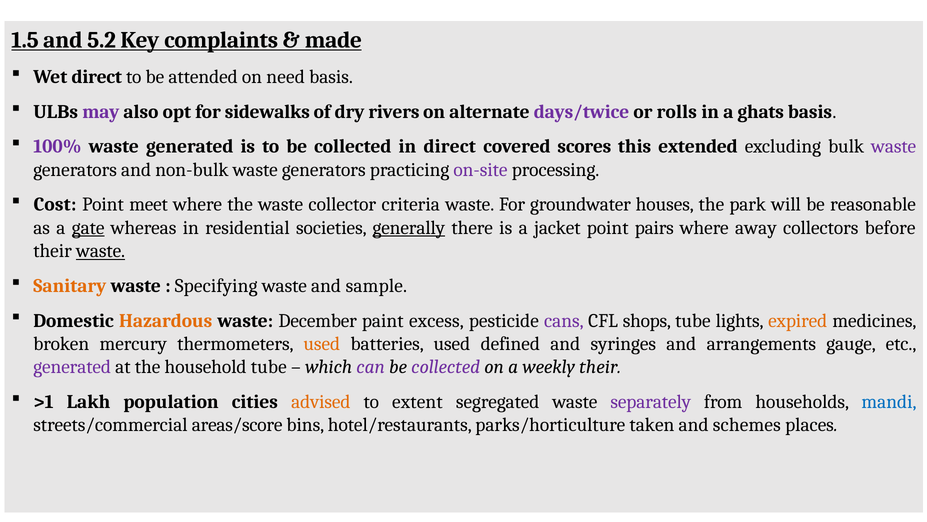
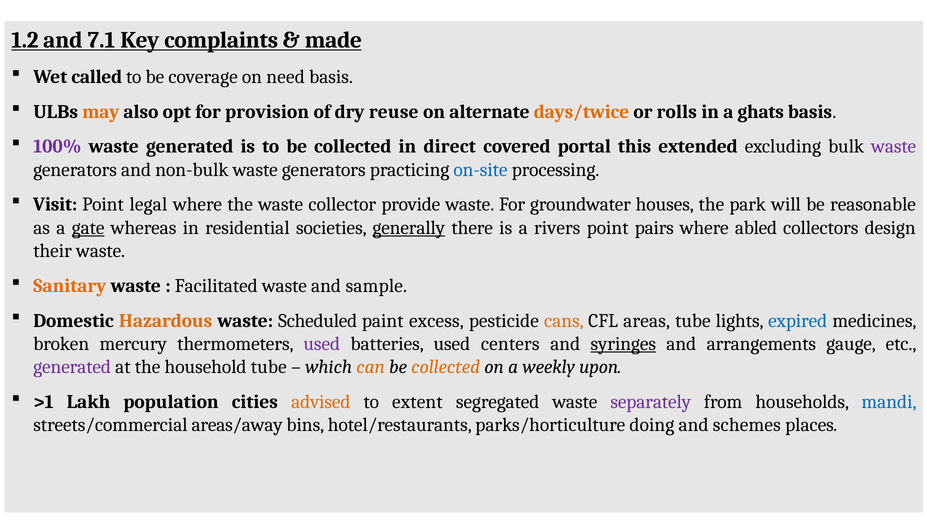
1.5: 1.5 -> 1.2 (25, 40)
5.2: 5.2 -> 7.1 (101, 40)
Wet direct: direct -> called (97, 77)
attended: attended -> coverage (203, 77)
may colour: purple -> orange (101, 112)
sidewalks: sidewalks -> provision (267, 112)
rivers: rivers -> reuse (394, 112)
days/twice colour: purple -> orange (581, 112)
scores: scores -> portal (584, 146)
on-site colour: purple -> blue (480, 170)
Cost: Cost -> Visit (55, 204)
meet: meet -> legal (148, 204)
criteria: criteria -> provide (411, 204)
jacket: jacket -> rivers (557, 228)
away: away -> abled (756, 228)
before: before -> design (890, 228)
waste underline: present -> none (101, 251)
Specifying: Specifying -> Facilitated (216, 286)
December: December -> Scheduled (318, 320)
cans colour: purple -> orange (564, 320)
shops: shops -> areas (647, 320)
expired colour: orange -> blue (798, 320)
used colour: orange -> purple (322, 343)
defined: defined -> centers (510, 343)
syringes underline: none -> present (623, 343)
can colour: purple -> orange (371, 367)
collected colour: purple -> orange (446, 367)
weekly their: their -> upon (600, 367)
areas/score: areas/score -> areas/away (237, 425)
taken: taken -> doing (652, 425)
